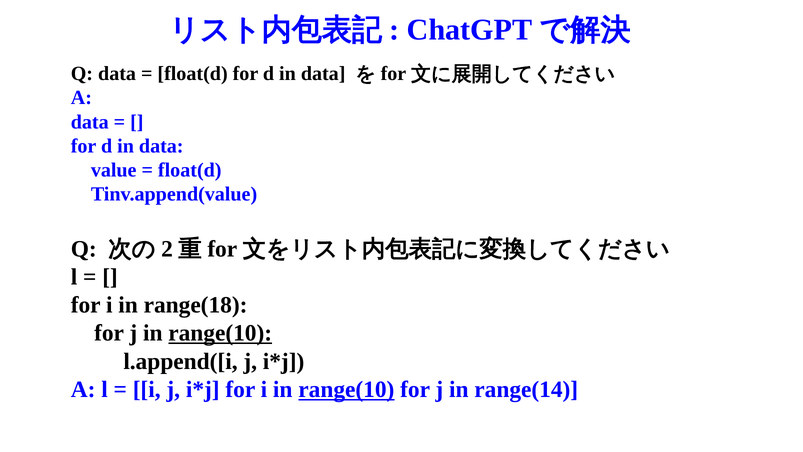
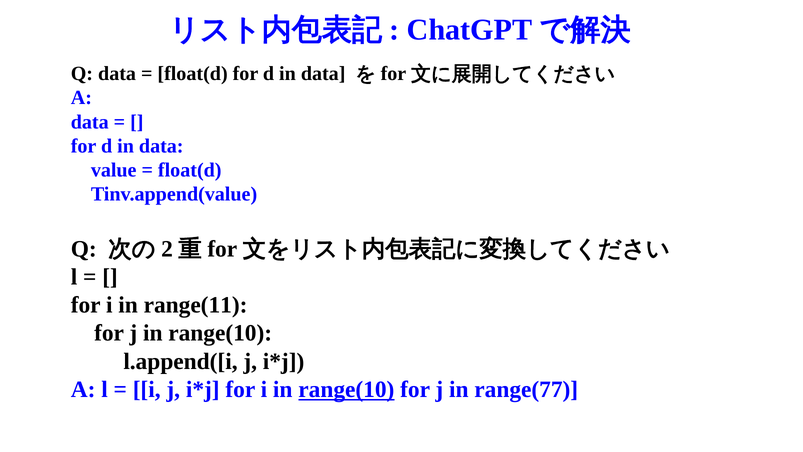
range(18: range(18 -> range(11 (196, 305)
range(10 underline: present -> none (220, 333)
range(14: range(14 -> range(77 (526, 389)
